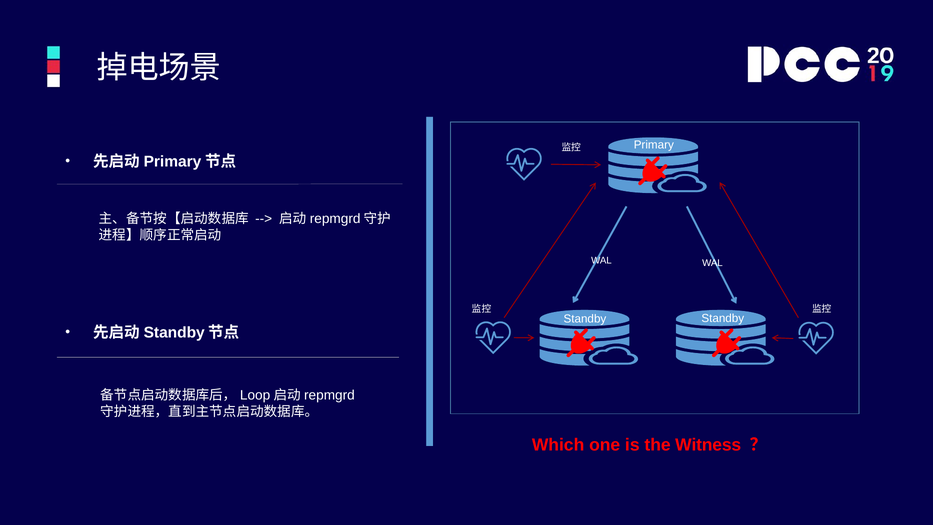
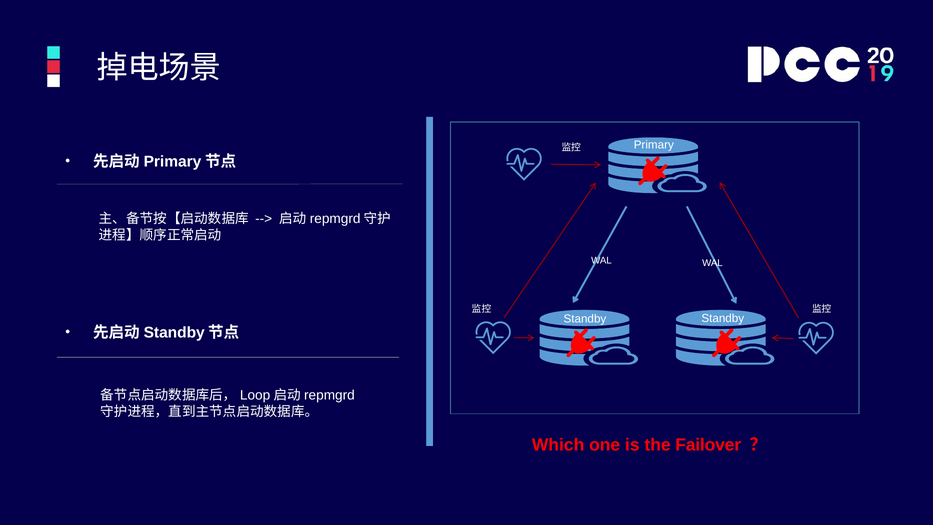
Witness: Witness -> Failover (708, 445)
